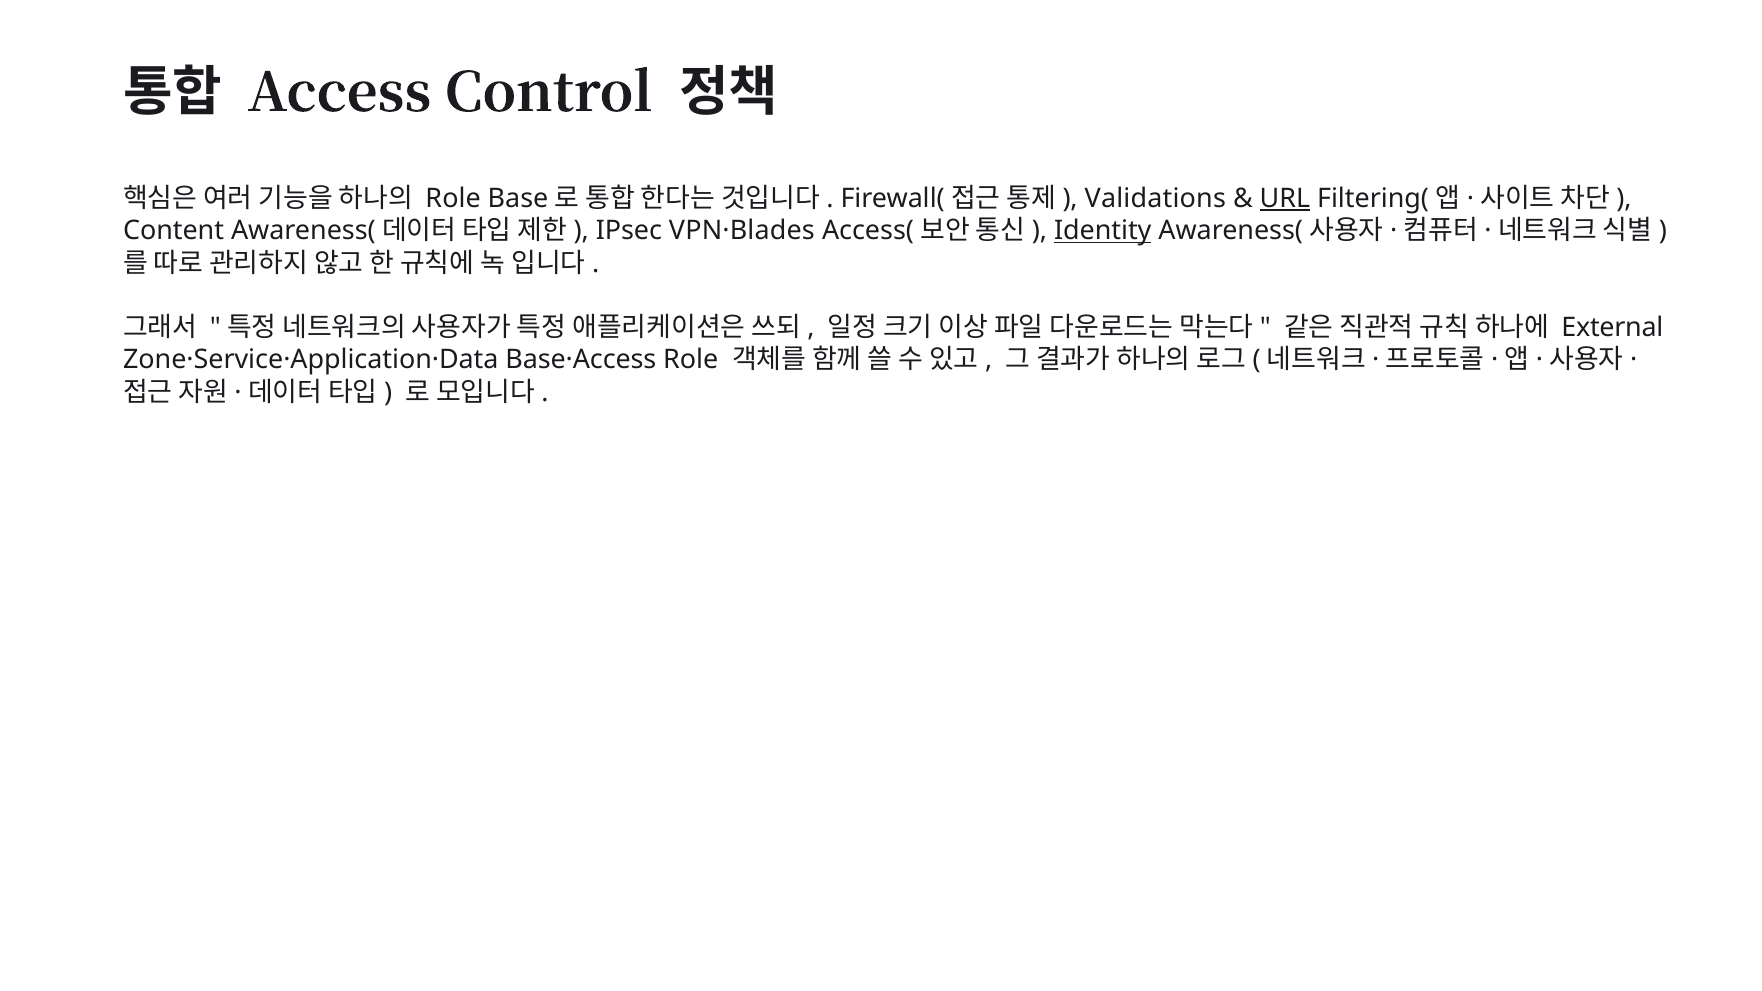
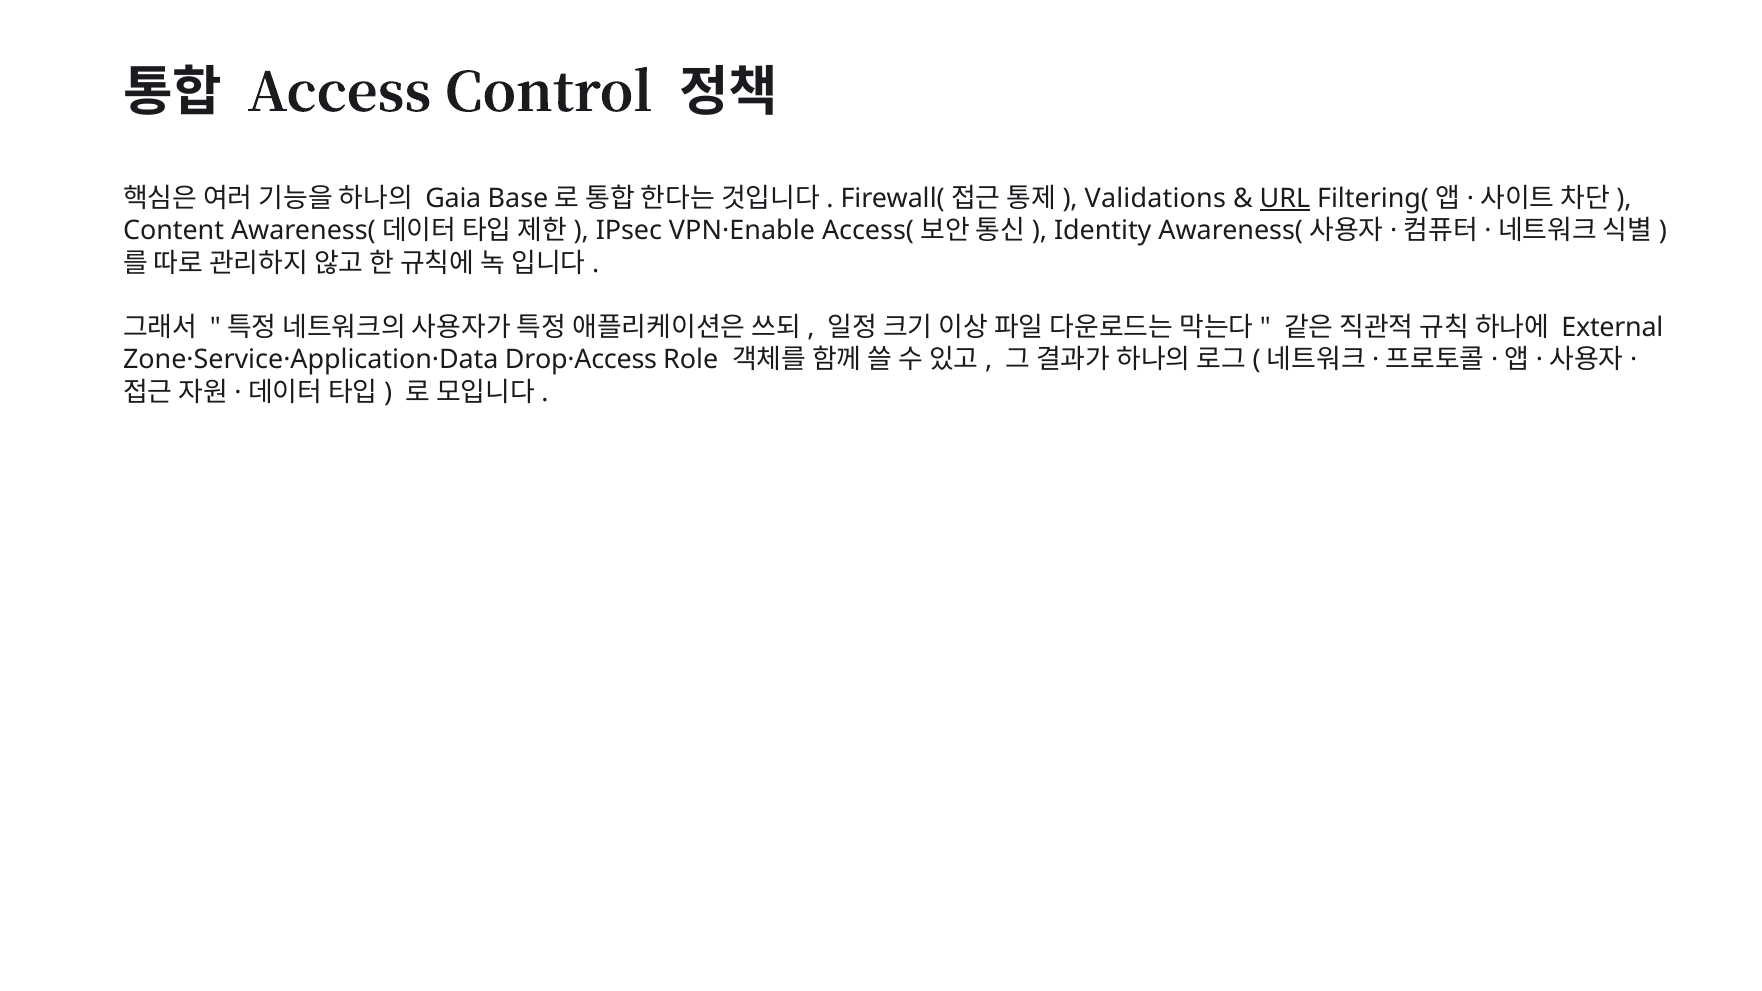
Role: Role -> Gaia (453, 199)
VPN·Blades: VPN·Blades -> VPN·Enable (742, 231)
Identity underline: present -> none (1103, 231)
Base·Access: Base·Access -> Drop·Access (581, 360)
